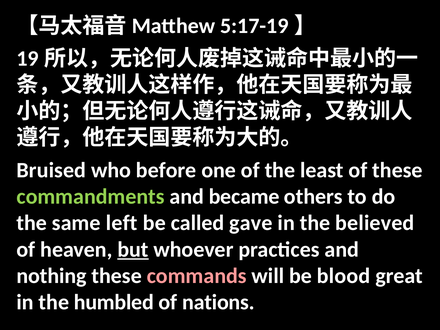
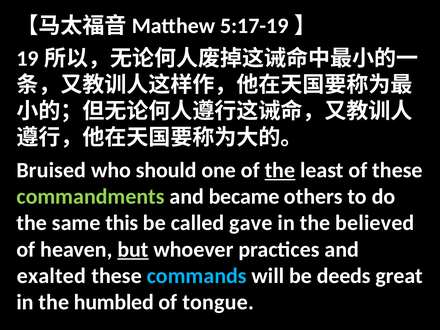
before: before -> should (166, 170)
the underline: none -> present (280, 170)
left: left -> this (122, 223)
nothing: nothing -> exalted (51, 276)
commands colour: pink -> light blue (197, 276)
blood: blood -> deeds (344, 276)
nations: nations -> tongue (218, 302)
